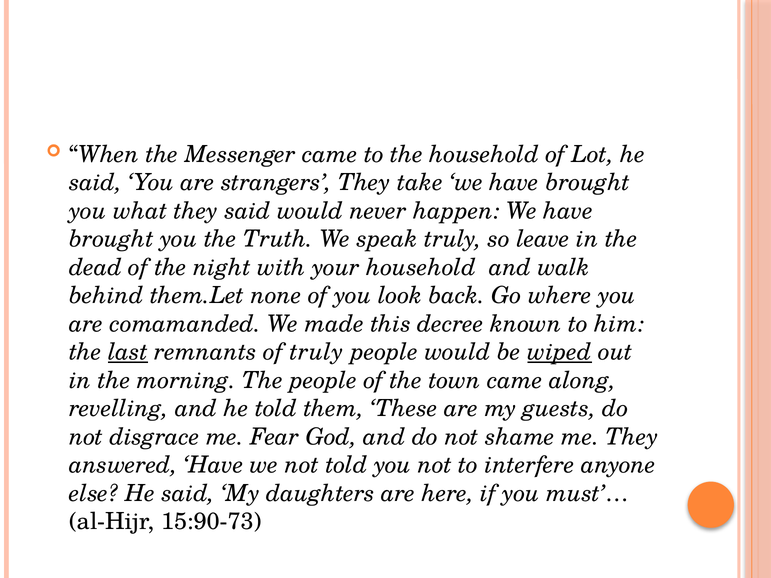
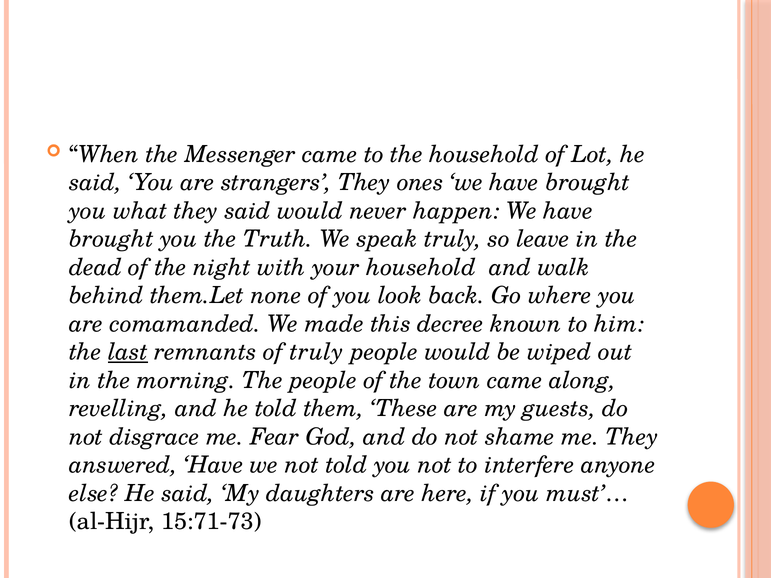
take: take -> ones (420, 183)
wiped underline: present -> none (560, 352)
15:90-73: 15:90-73 -> 15:71-73 (211, 522)
